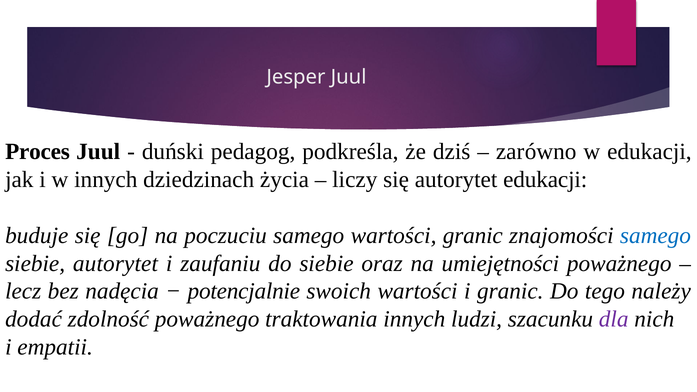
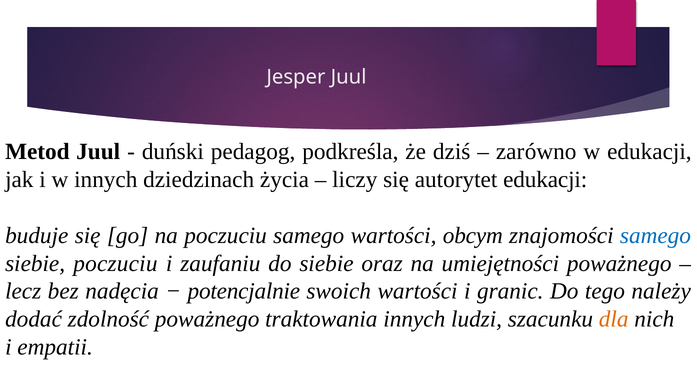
Proces: Proces -> Metod (37, 152)
wartości granic: granic -> obcym (473, 236)
siebie autorytet: autorytet -> poczuciu (115, 263)
dla colour: purple -> orange (614, 319)
